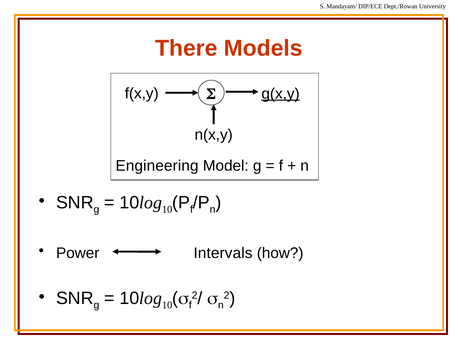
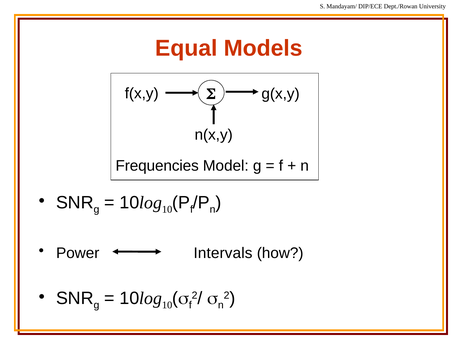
There: There -> Equal (186, 48)
g(x,y underline: present -> none (281, 94)
Engineering: Engineering -> Frequencies (157, 165)
